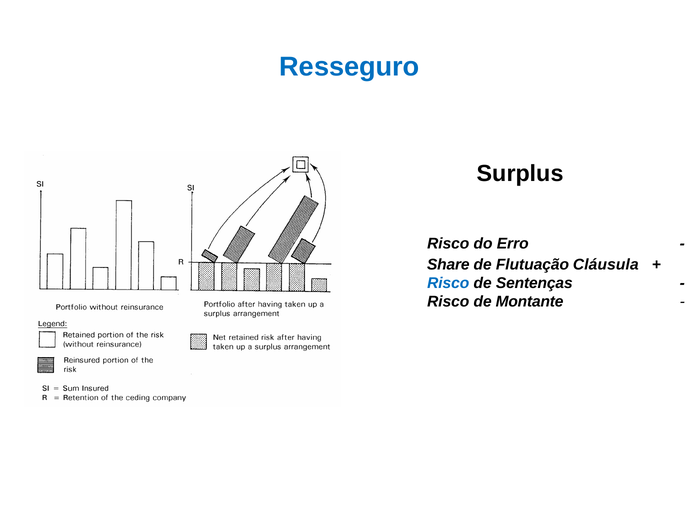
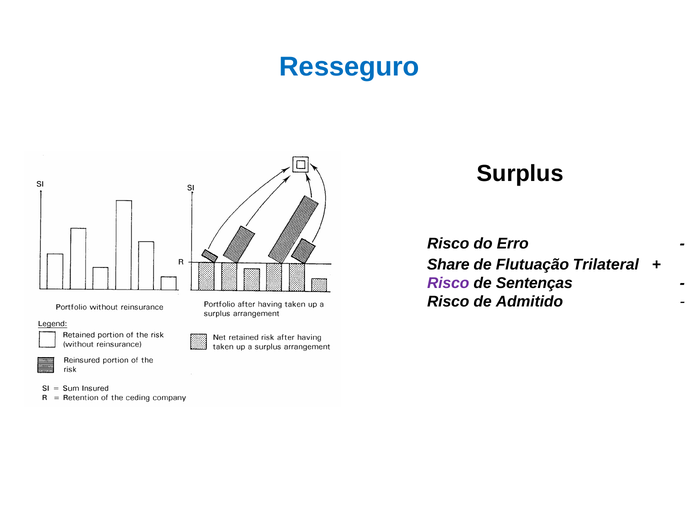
Cláusula: Cláusula -> Trilateral (606, 265)
Risco colour: blue -> purple (448, 283)
Montante: Montante -> Admitido (529, 302)
